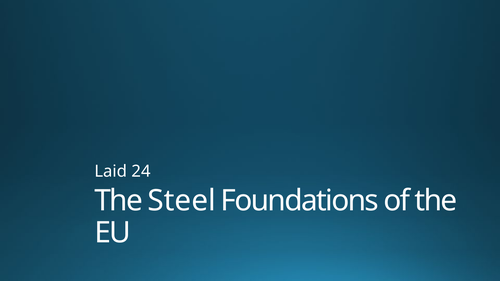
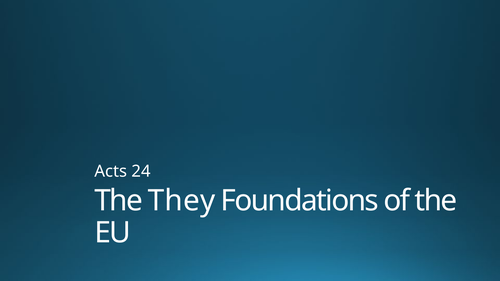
Laid: Laid -> Acts (111, 171)
Steel: Steel -> They (182, 201)
